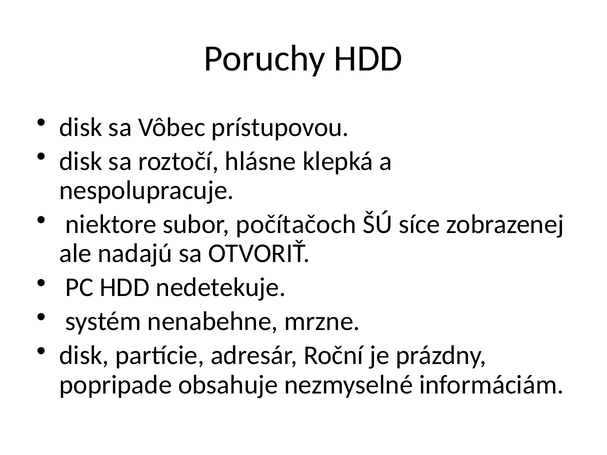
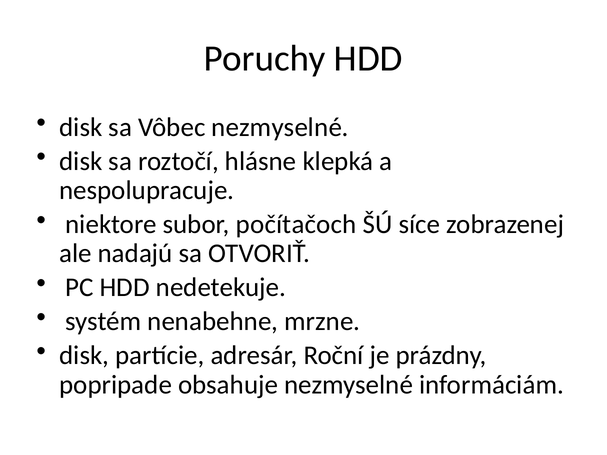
Vôbec prístupovou: prístupovou -> nezmyselné (280, 127)
